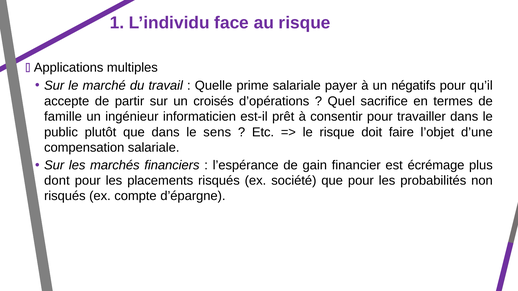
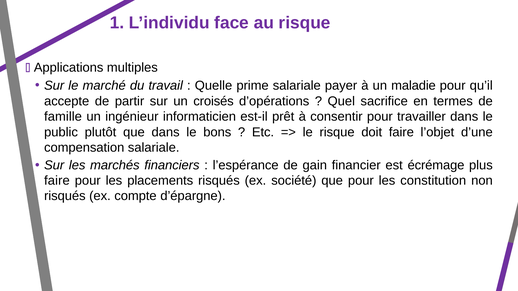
négatifs: négatifs -> maladie (413, 86)
sens: sens -> bons (217, 132)
dont: dont -> faire (57, 181)
probabilités: probabilités -> constitution (433, 181)
